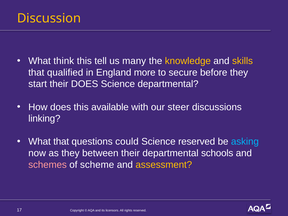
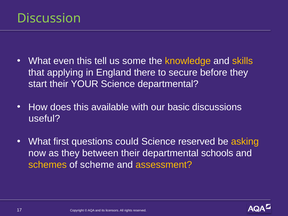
Discussion colour: yellow -> light green (49, 18)
think: think -> even (64, 61)
many: many -> some (134, 61)
qualified: qualified -> applying (65, 72)
more: more -> there (145, 72)
their DOES: DOES -> YOUR (85, 84)
steer: steer -> basic (179, 107)
linking: linking -> useful (44, 119)
What that: that -> first (61, 142)
asking colour: light blue -> yellow (245, 142)
schemes colour: pink -> yellow (48, 165)
